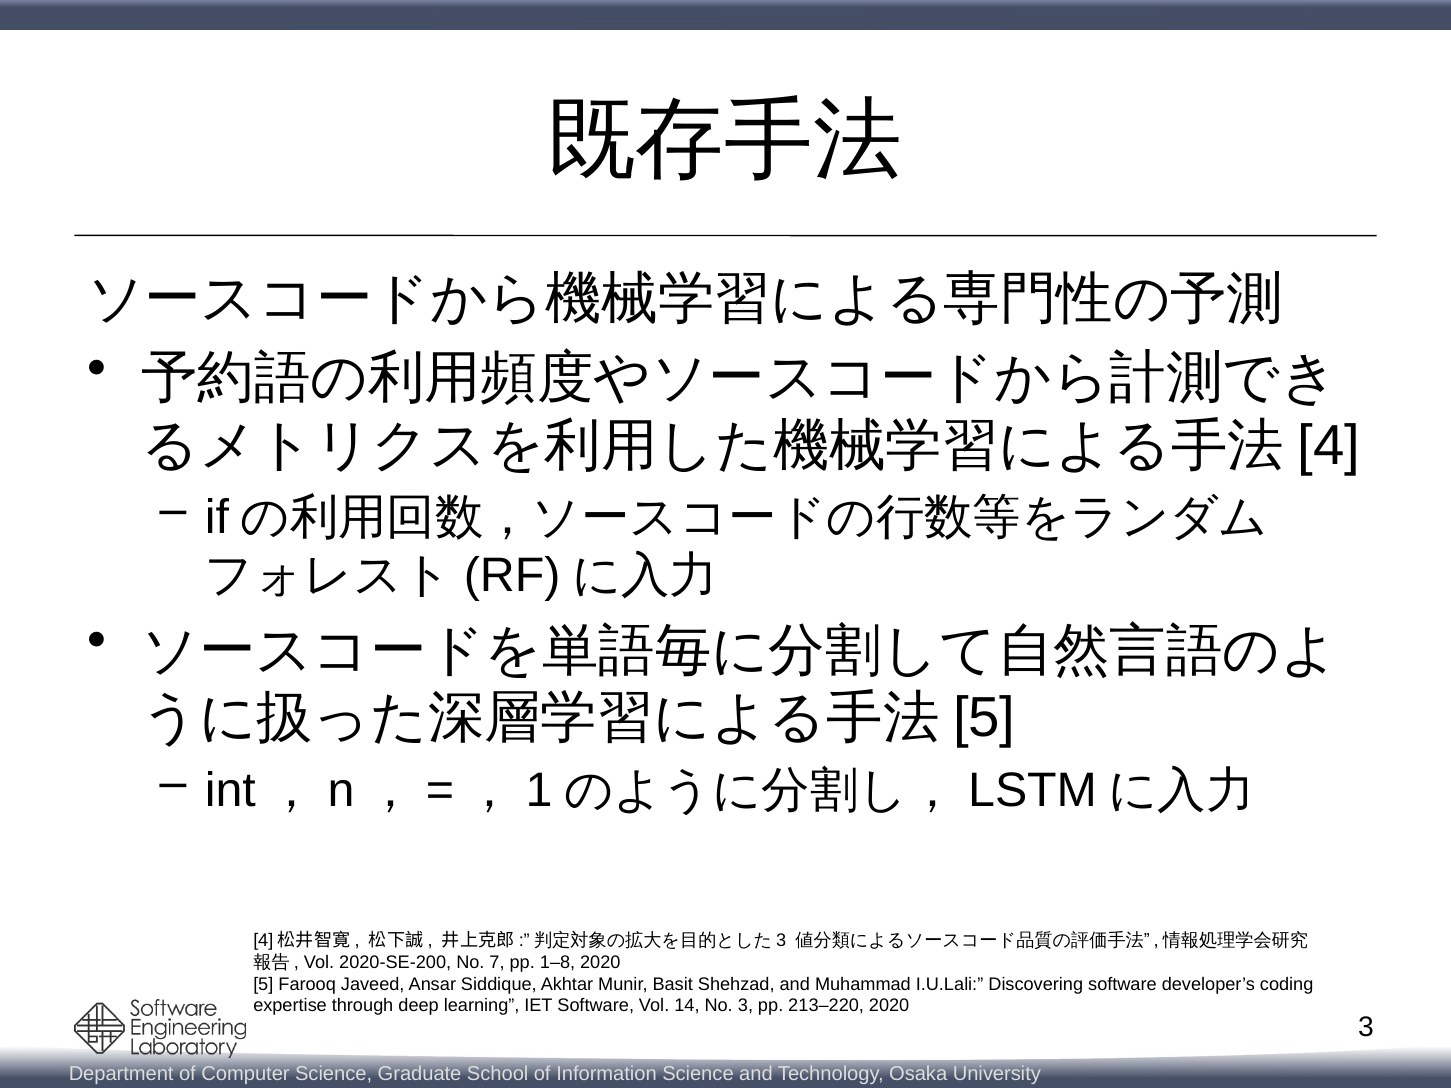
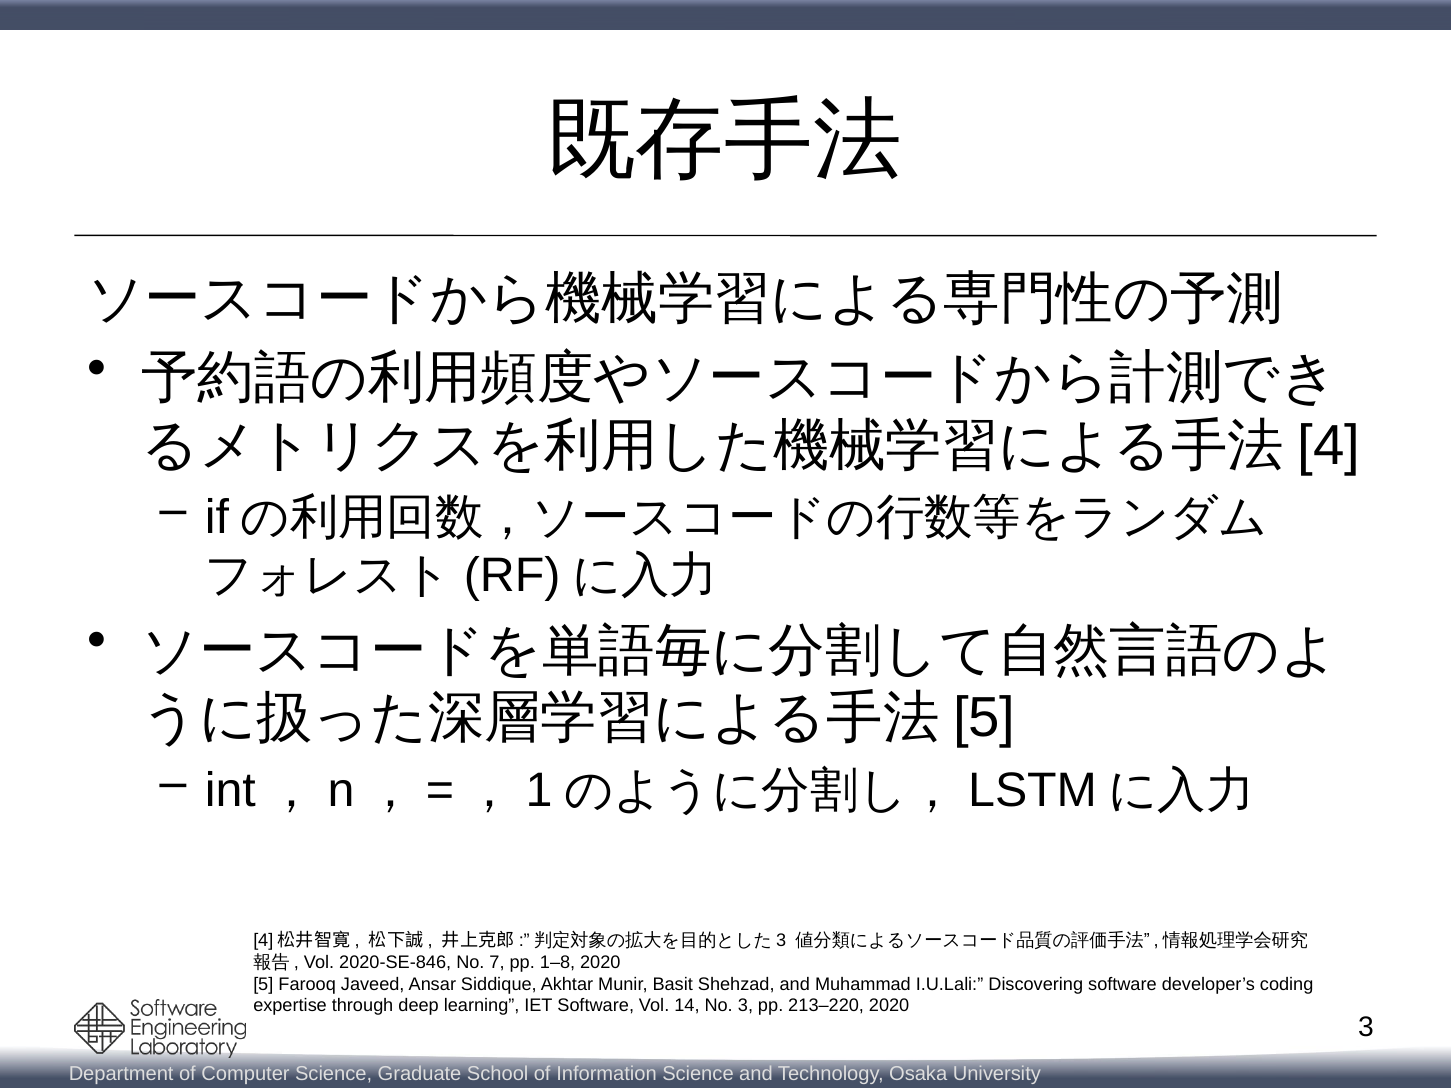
2020-SE-200: 2020-SE-200 -> 2020-SE-846 (395, 963)
